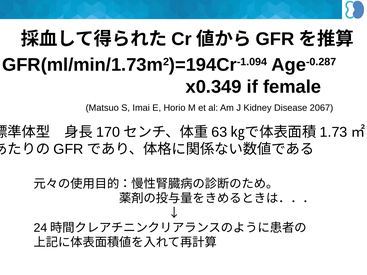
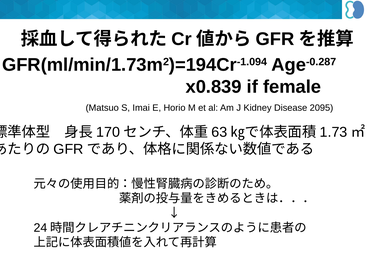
x0.349: x0.349 -> x0.839 (214, 87)
2067: 2067 -> 2095 (321, 108)
